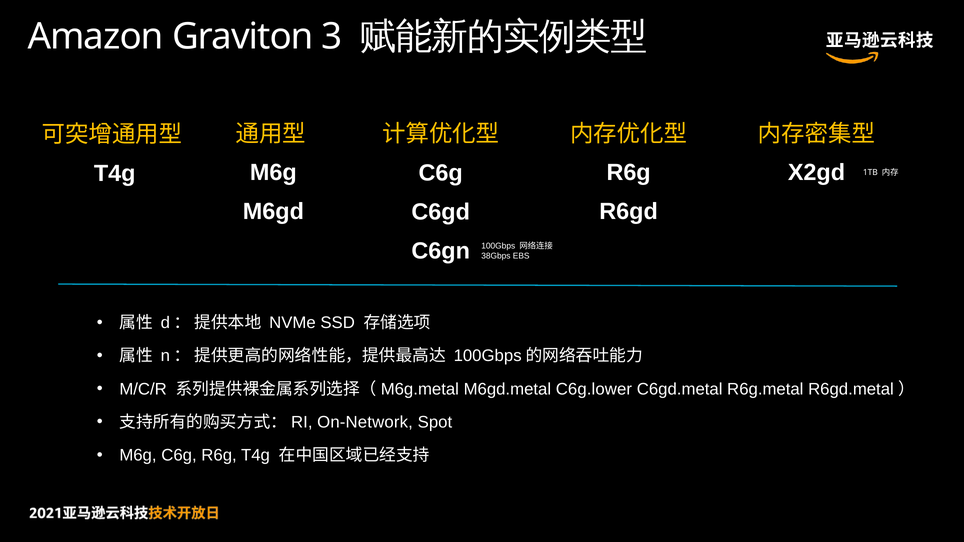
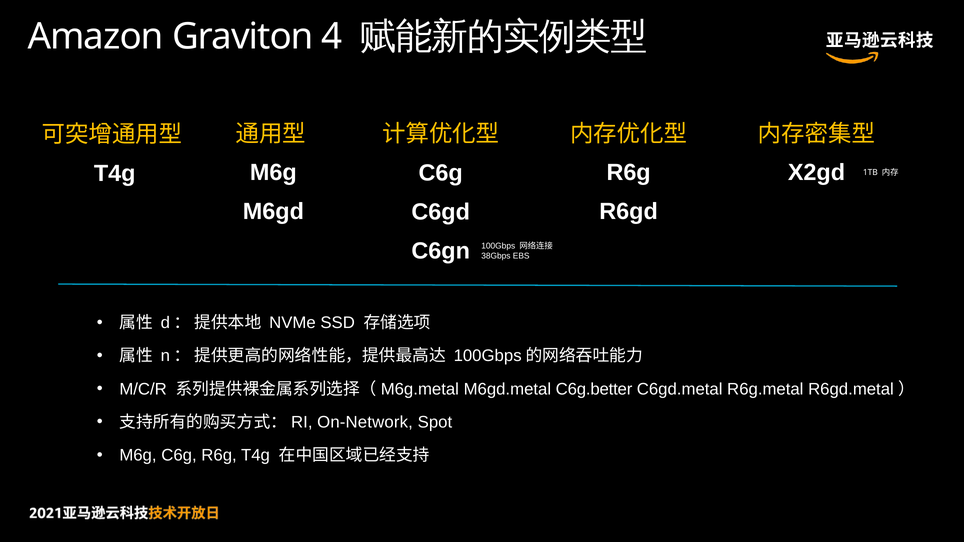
3: 3 -> 4 (332, 37)
C6g.lower: C6g.lower -> C6g.better (594, 389)
